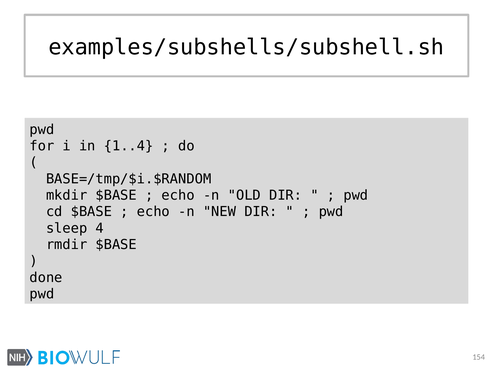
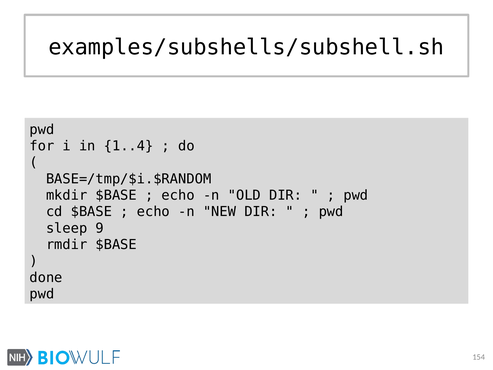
4: 4 -> 9 (100, 228)
